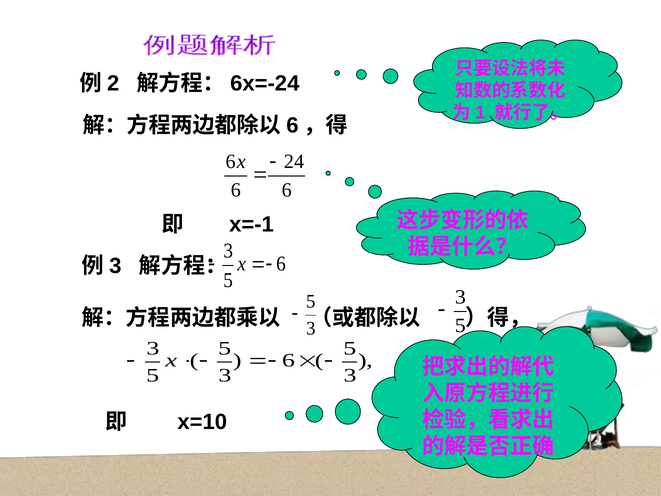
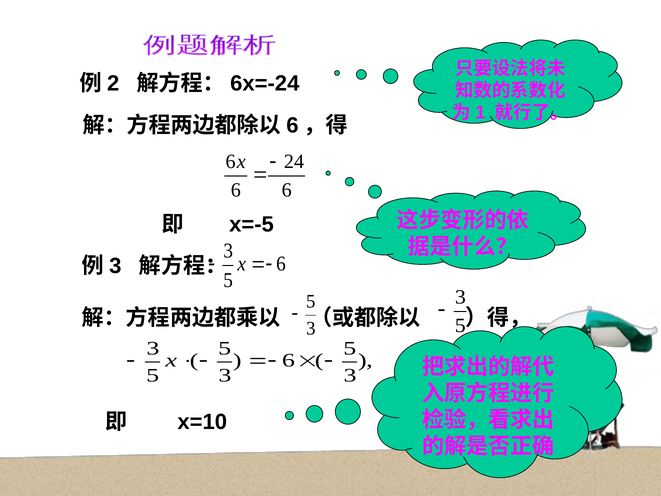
x=-1: x=-1 -> x=-5 (252, 224)
